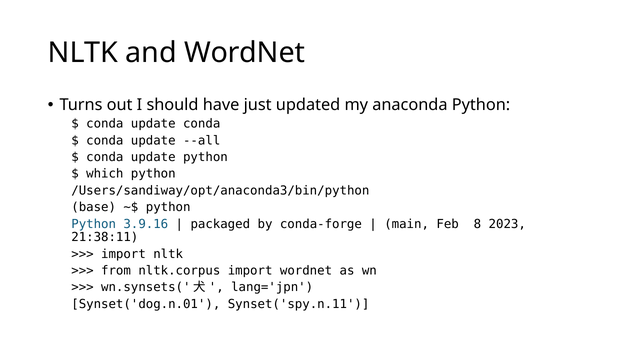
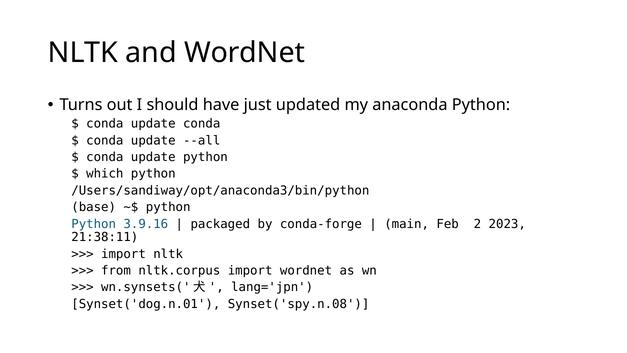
8: 8 -> 2 (477, 224)
Synset('spy.n.11: Synset('spy.n.11 -> Synset('spy.n.08 (299, 304)
